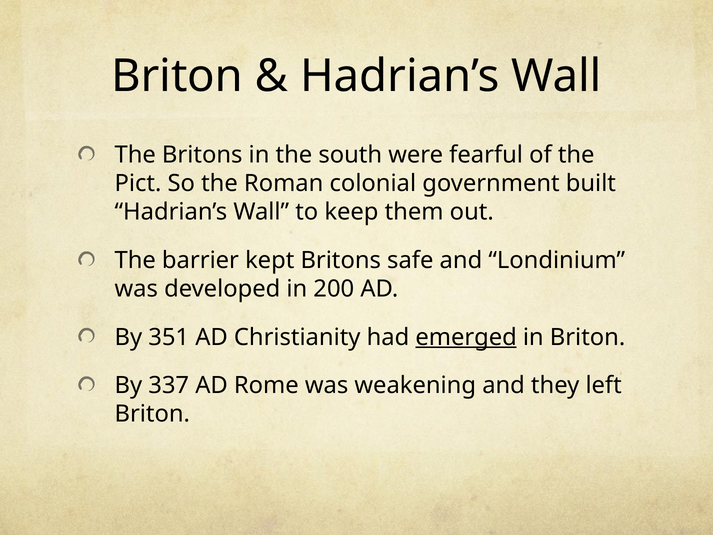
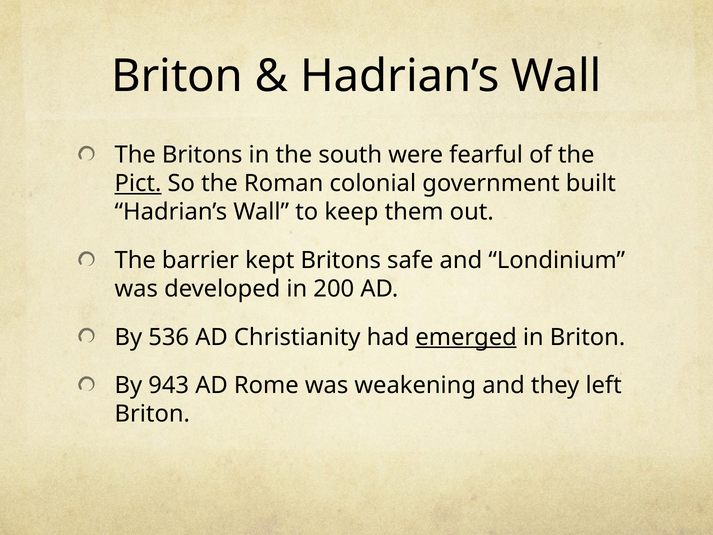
Pict underline: none -> present (138, 183)
351: 351 -> 536 (169, 337)
337: 337 -> 943 (169, 385)
